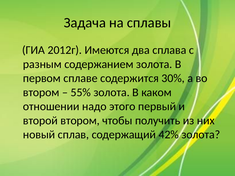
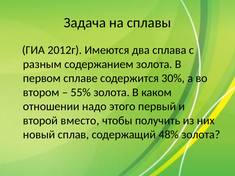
второй втором: втором -> вместо (80, 121)
42%: 42% -> 48% (169, 135)
